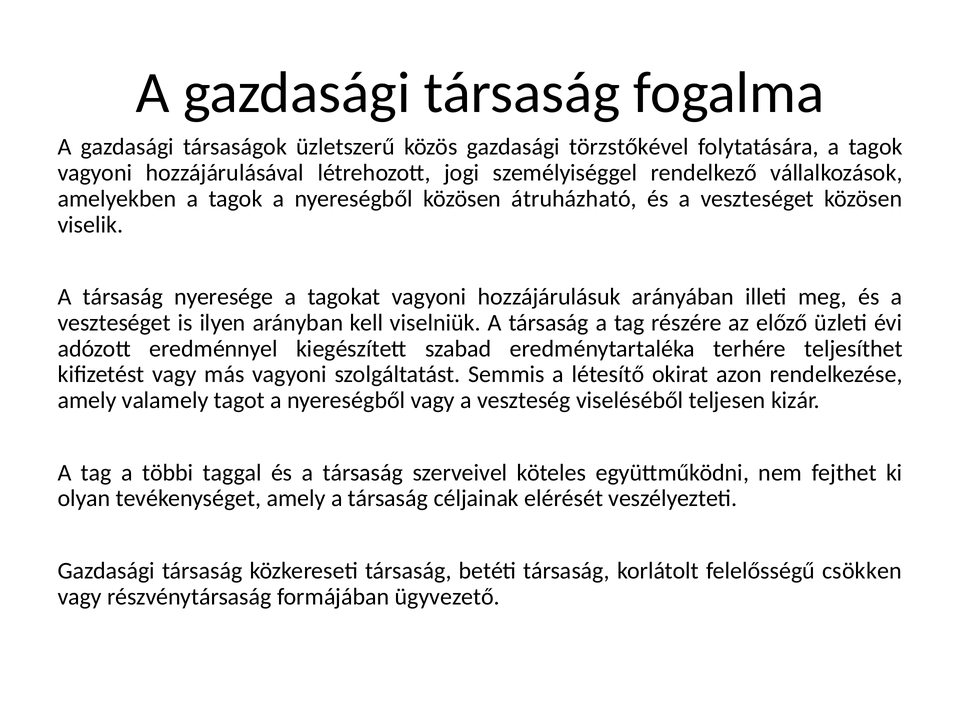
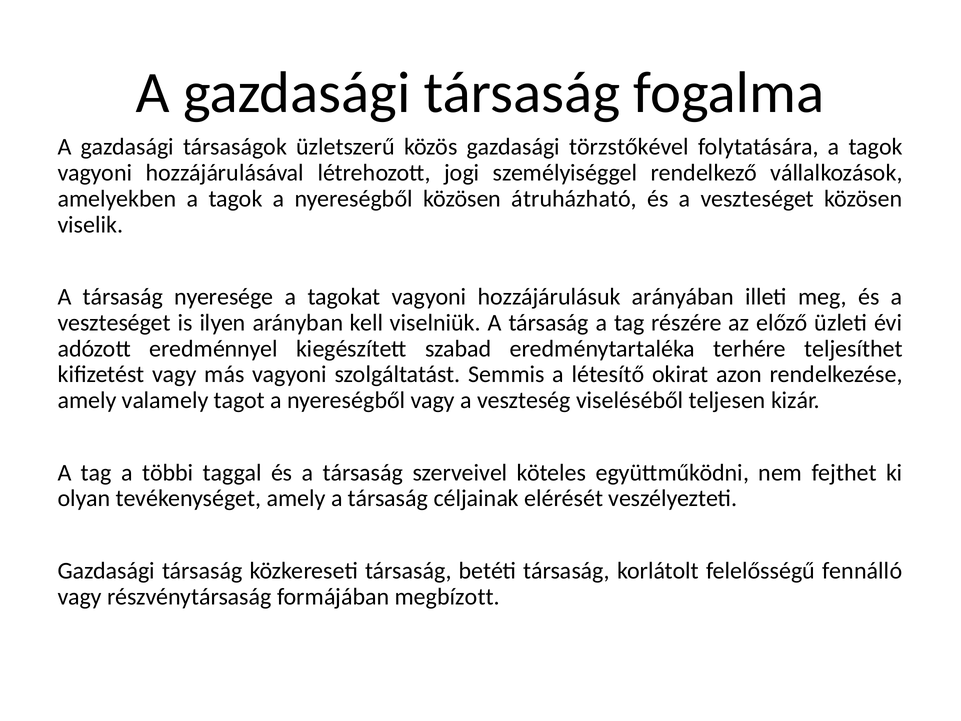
csökken: csökken -> fennálló (862, 570)
ügyvezető: ügyvezető -> megbízott (447, 596)
